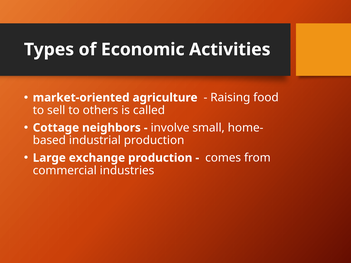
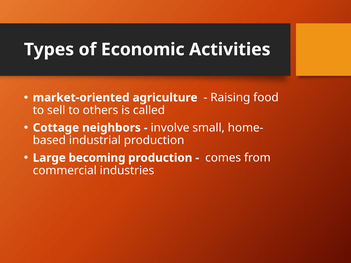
exchange: exchange -> becoming (97, 158)
